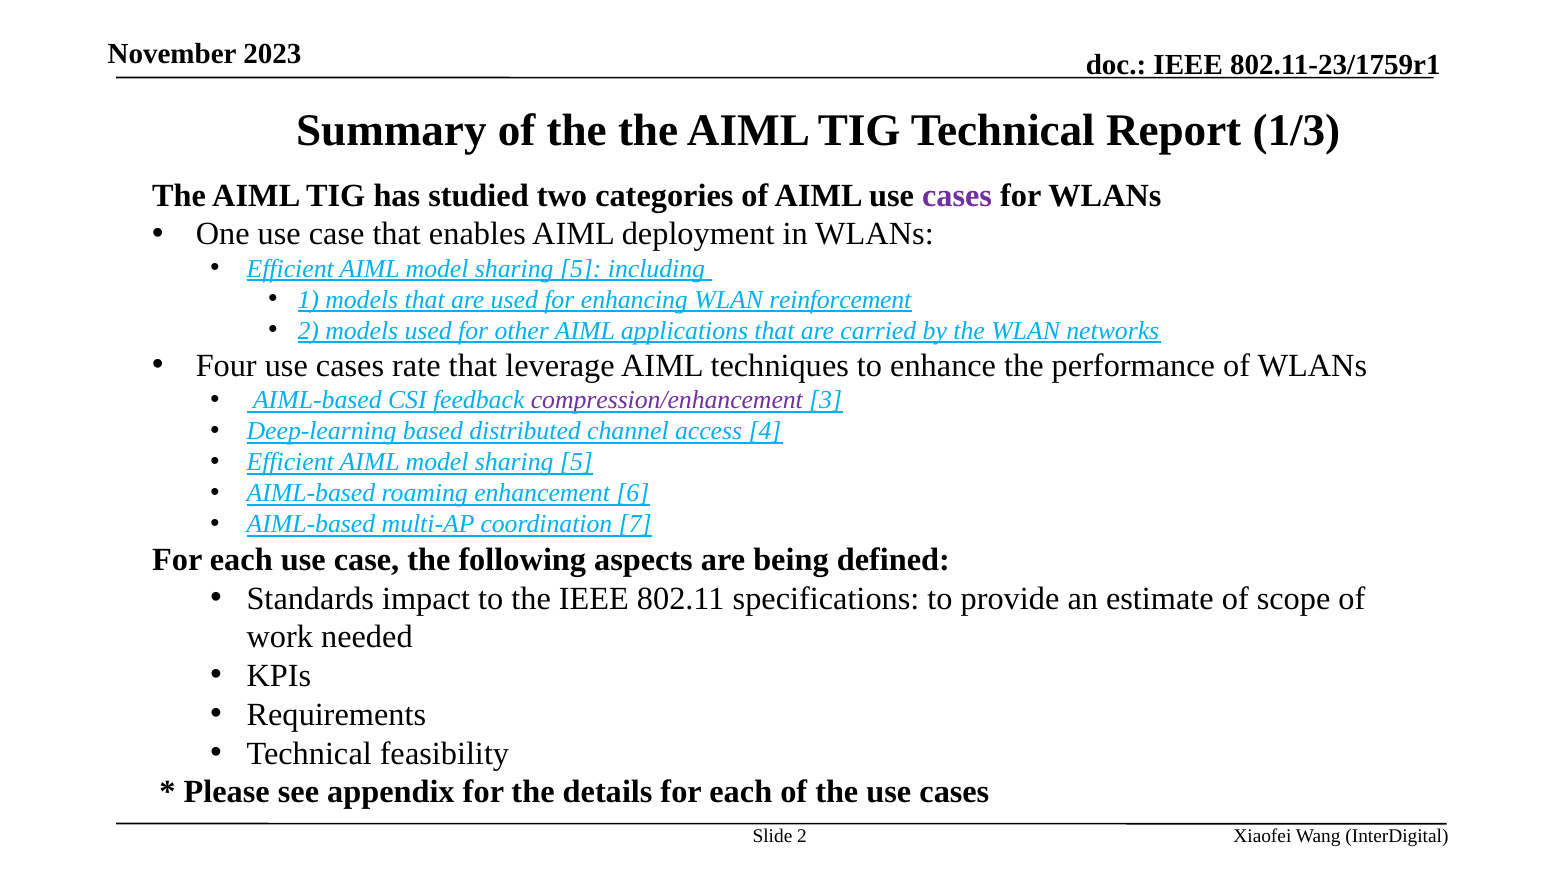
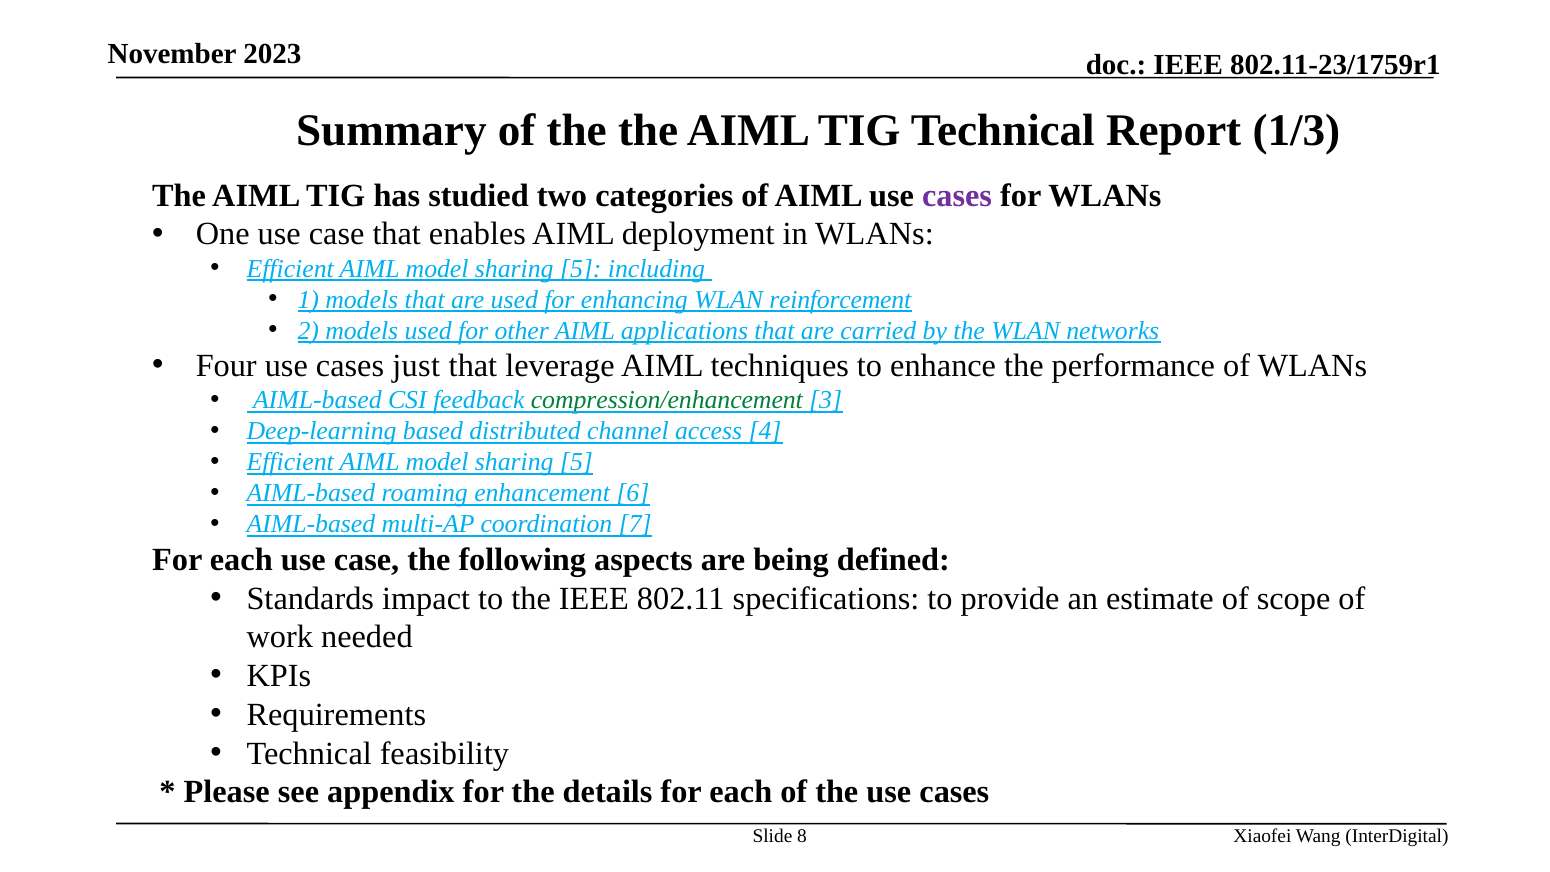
rate: rate -> just (416, 366)
compression/enhancement colour: purple -> green (667, 400)
Slide 2: 2 -> 8 (802, 836)
